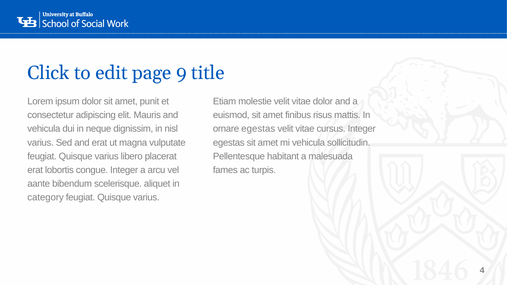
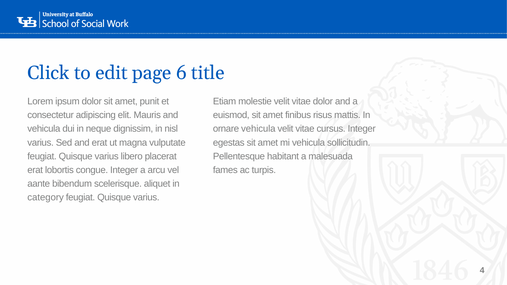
9: 9 -> 6 (181, 73)
ornare egestas: egestas -> vehicula (258, 129)
